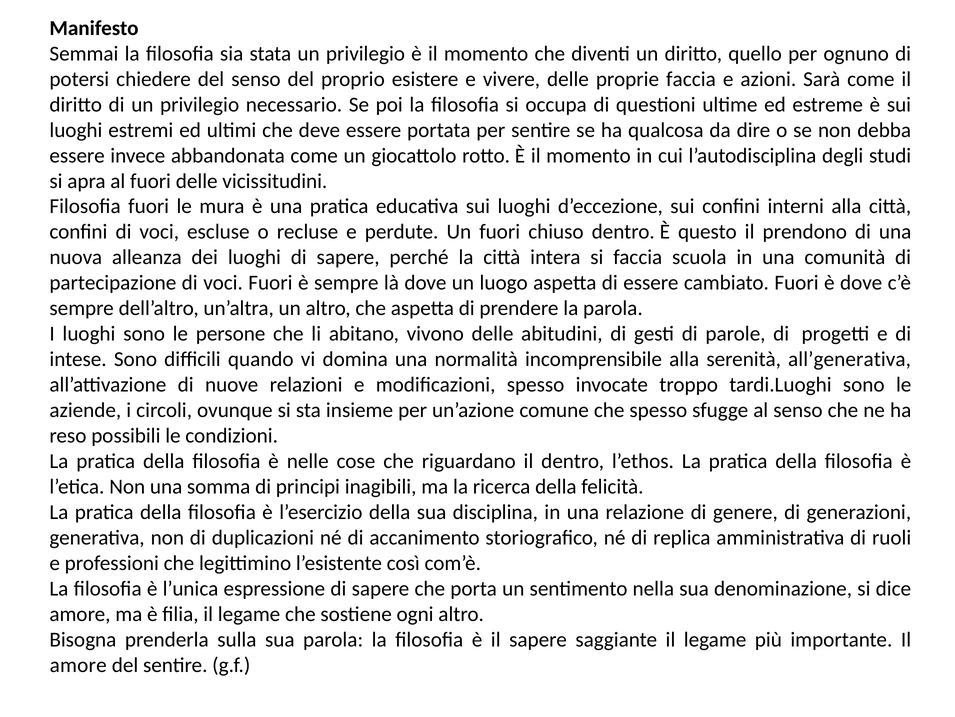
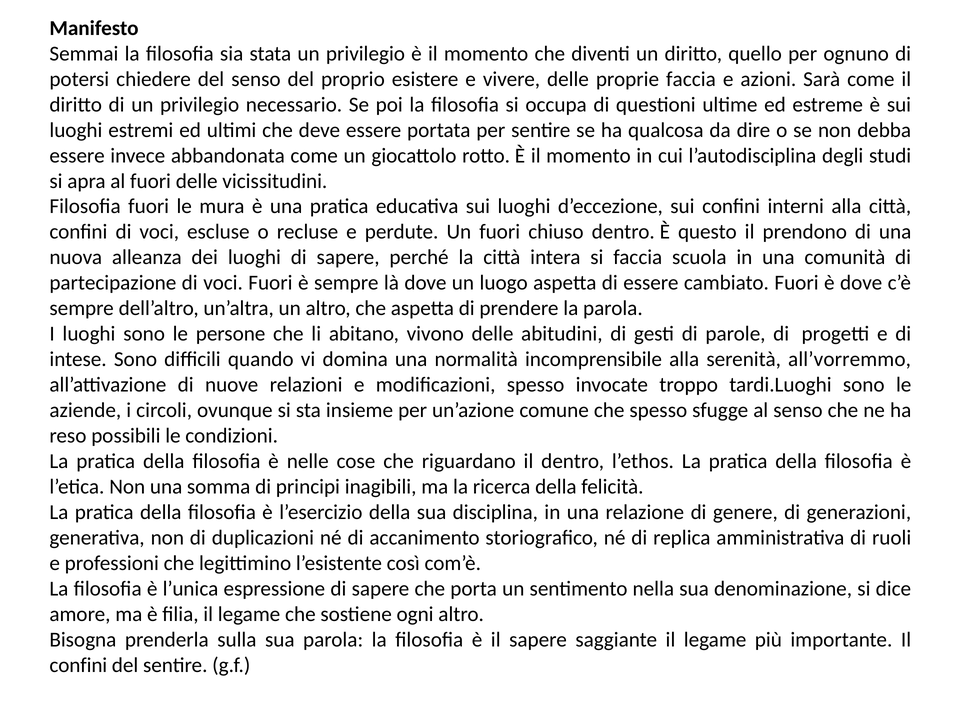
all’generativa: all’generativa -> all’vorremmo (850, 359)
amore: amore -> confini (78, 664)
